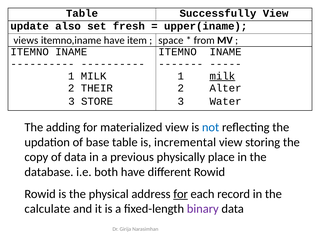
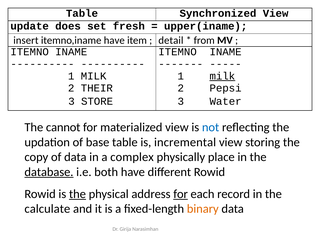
Successfully: Successfully -> Synchronized (218, 13)
also: also -> does (68, 26)
views: views -> insert (26, 40)
space: space -> detail (171, 40)
Alter: Alter -> Pepsi (226, 88)
adding: adding -> cannot (63, 127)
previous: previous -> complex (132, 157)
database underline: none -> present (49, 172)
the underline: none -> present (77, 194)
binary colour: purple -> orange (203, 209)
